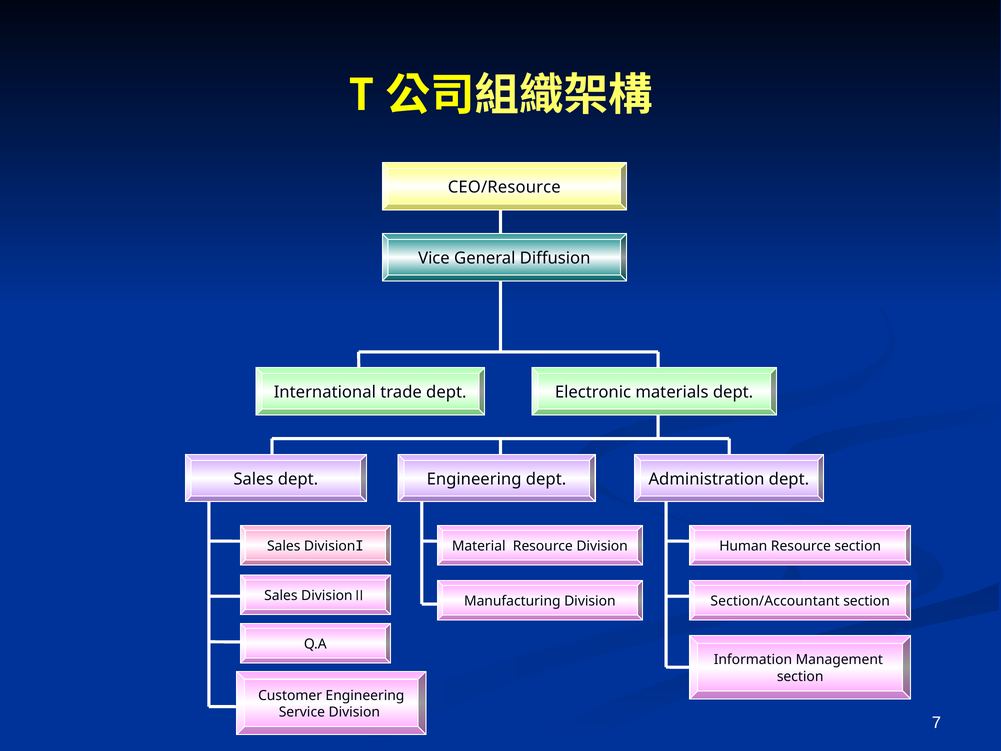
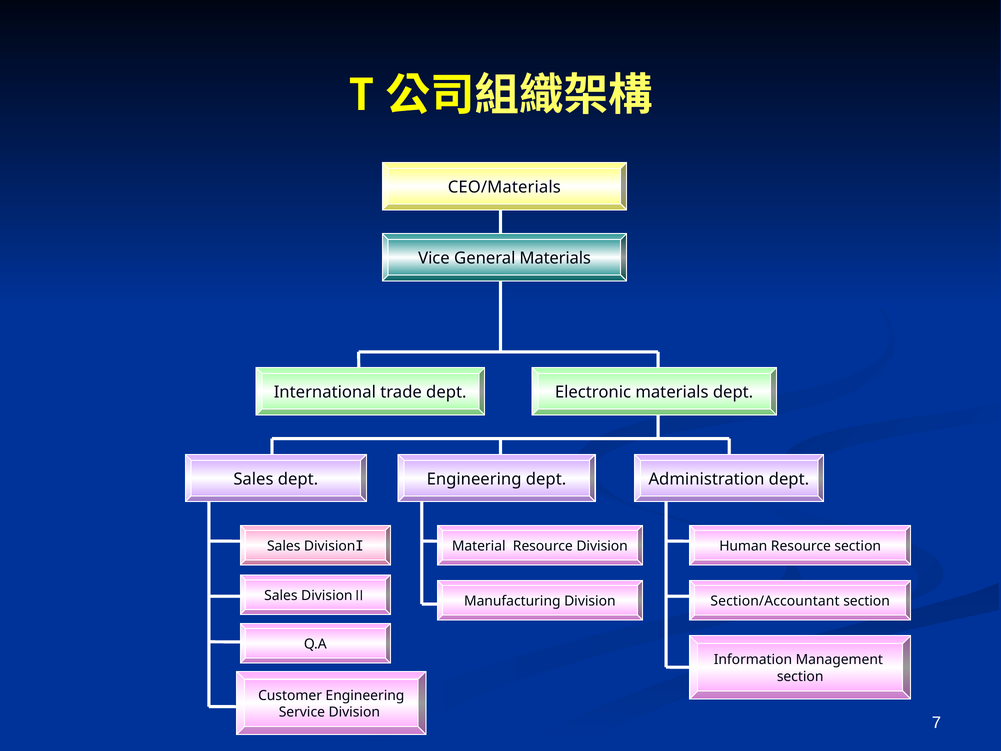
CEO/Resource: CEO/Resource -> CEO/Materials (504, 187)
General Diffusion: Diffusion -> Materials (555, 258)
